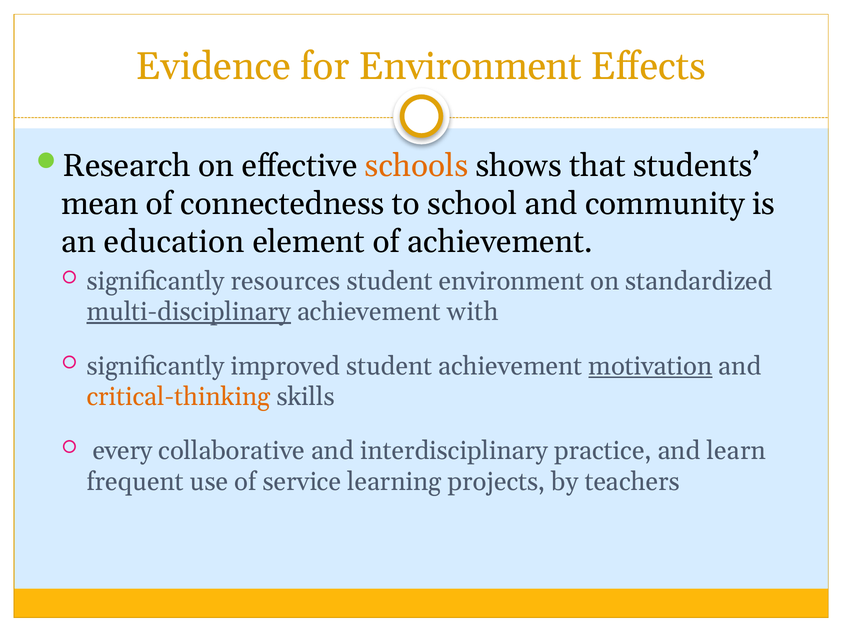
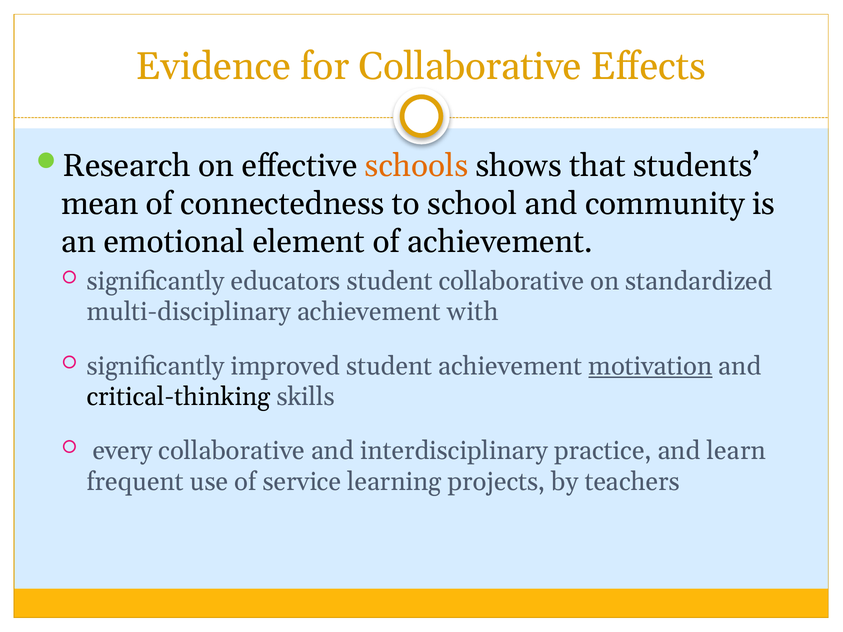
for Environment: Environment -> Collaborative (470, 66)
education: education -> emotional (174, 242)
resources: resources -> educators (286, 281)
student environment: environment -> collaborative (511, 281)
multi-disciplinary underline: present -> none (189, 312)
critical-thinking colour: orange -> black (179, 397)
